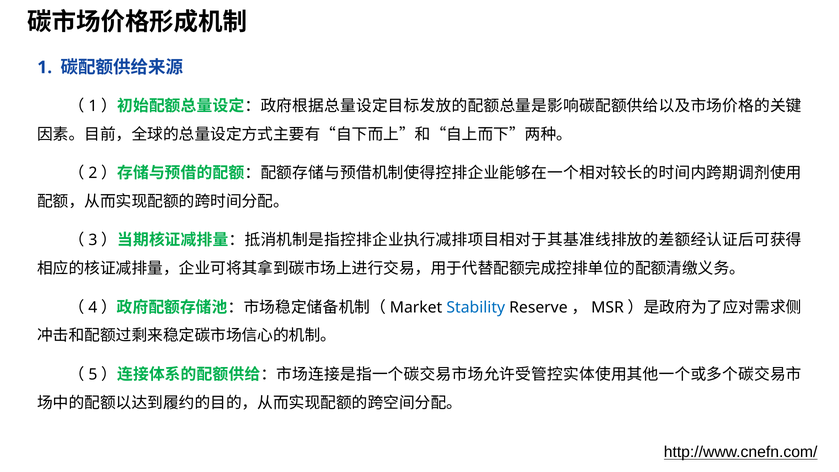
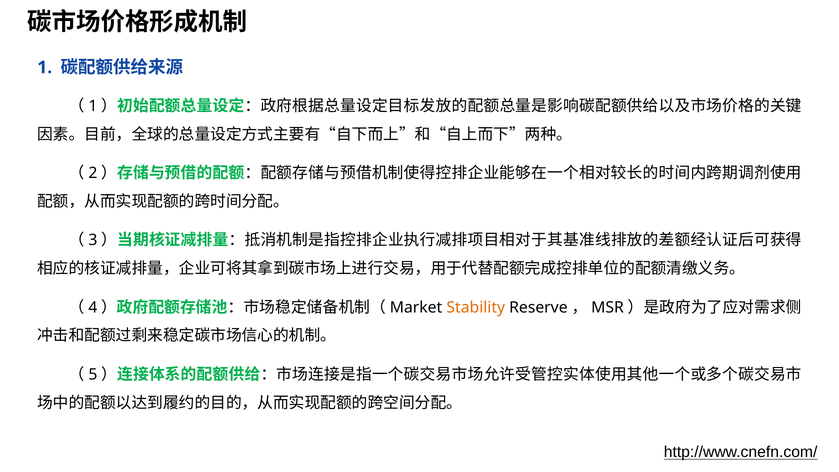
Stability colour: blue -> orange (476, 307)
